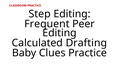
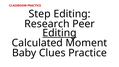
Frequent: Frequent -> Research (47, 24)
Editing underline: none -> present (59, 33)
Drafting: Drafting -> Moment (86, 43)
